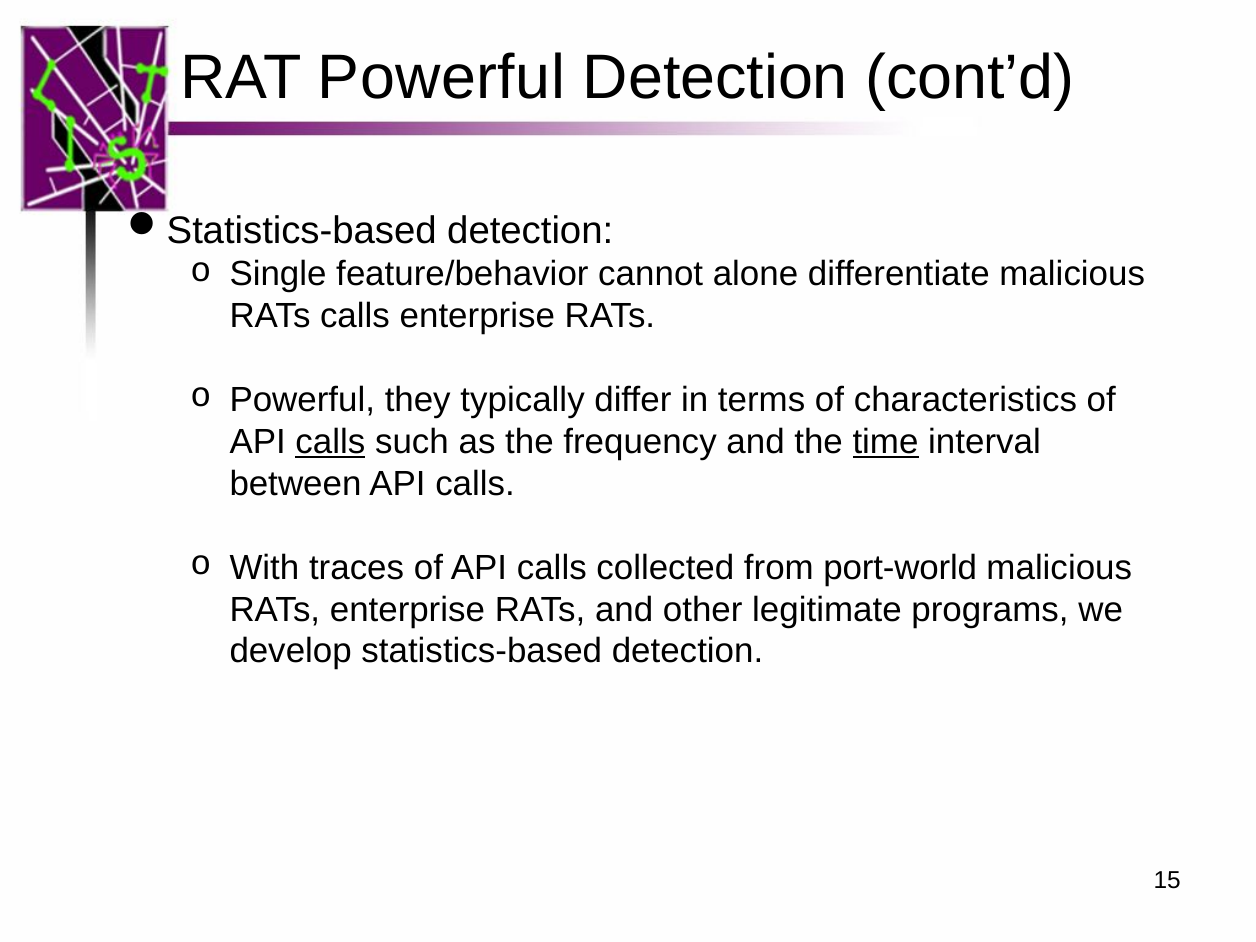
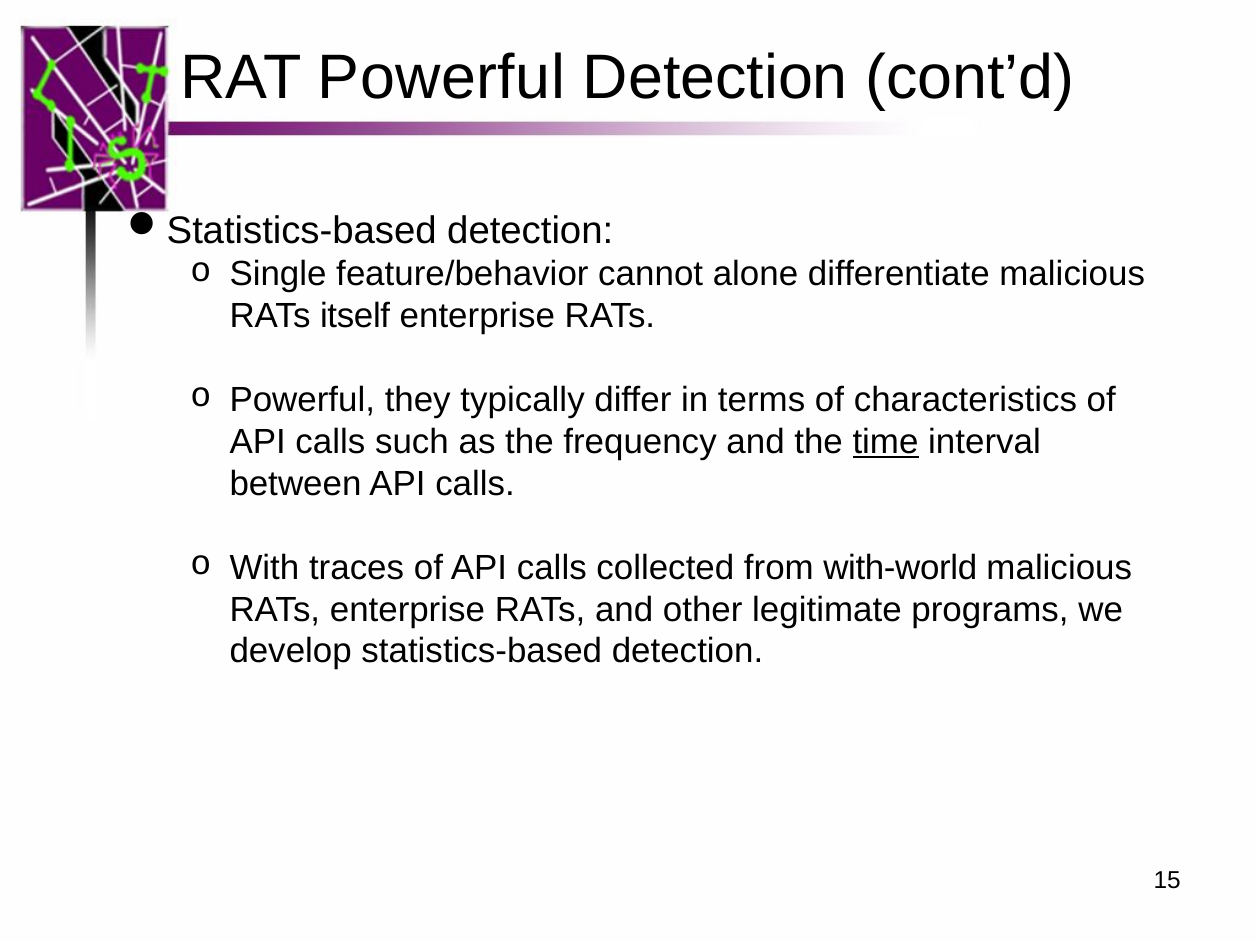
RATs calls: calls -> itself (355, 316)
calls underline: present -> none (330, 442)
port-world: port-world -> with-world (900, 568)
